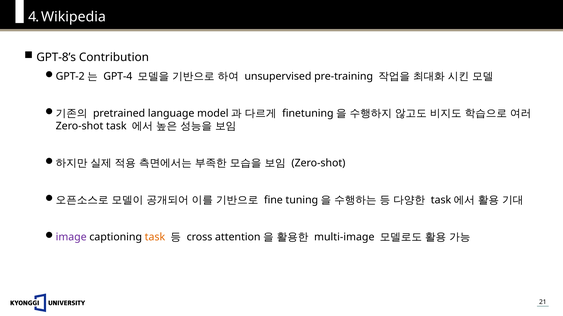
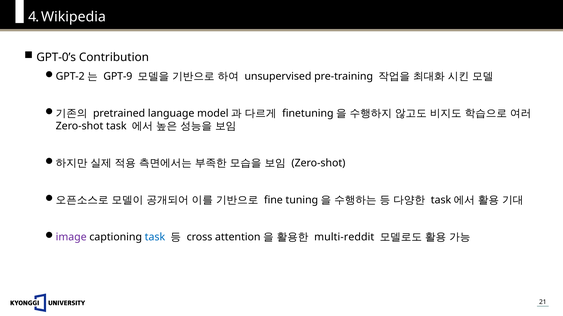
GPT-8’s: GPT-8’s -> GPT-0’s (56, 57)
GPT-4: GPT-4 -> GPT-9 (118, 77)
task colour: orange -> blue (155, 237)
multi-image: multi-image -> multi-reddit (344, 237)
